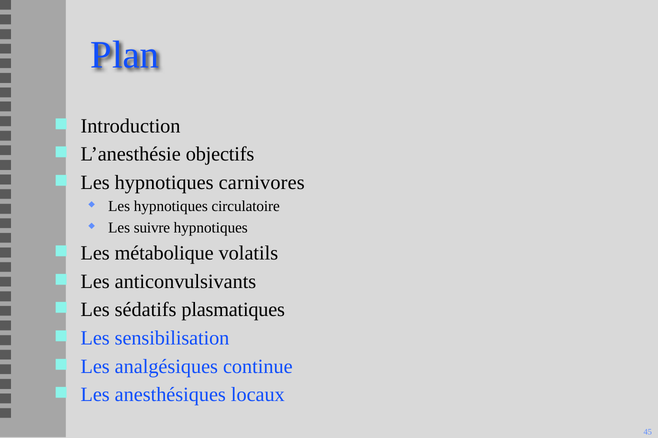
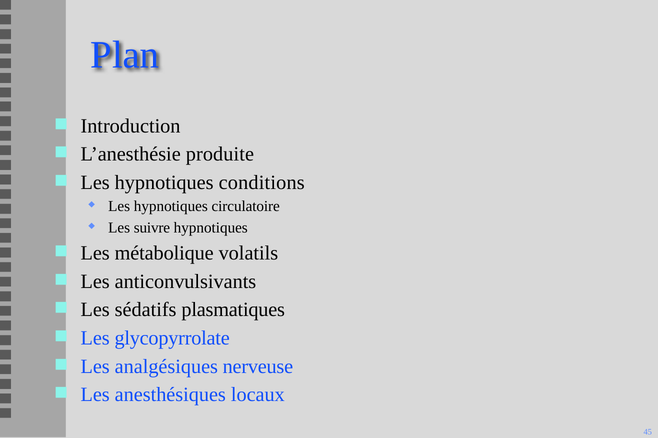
objectifs: objectifs -> produite (220, 154)
carnivores: carnivores -> conditions (262, 183)
sensibilisation: sensibilisation -> glycopyrrolate (172, 338)
continue: continue -> nerveuse (258, 366)
